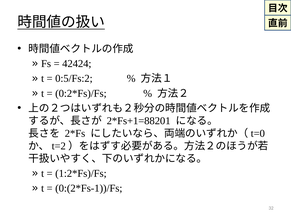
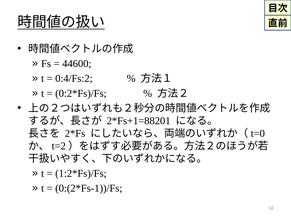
42424: 42424 -> 44600 (77, 64)
0:5/Fs:2: 0:5/Fs:2 -> 0:4/Fs:2 (74, 79)
